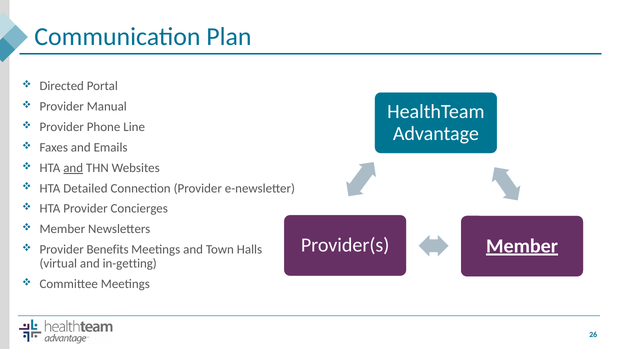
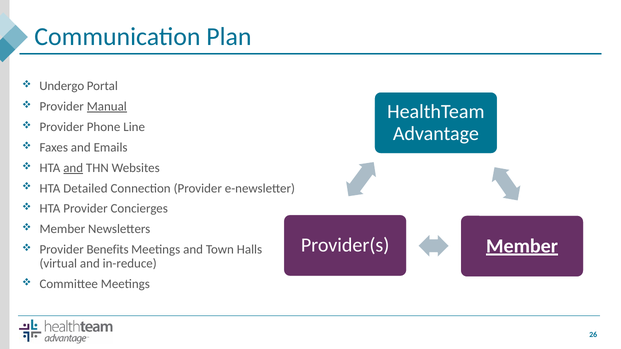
Directed: Directed -> Undergo (62, 86)
Manual underline: none -> present (107, 107)
in-getting: in-getting -> in-reduce (130, 264)
